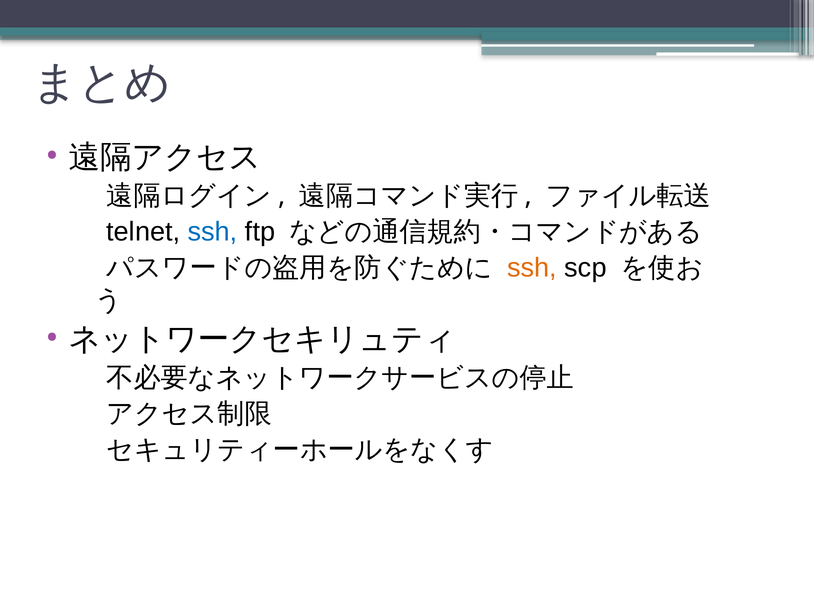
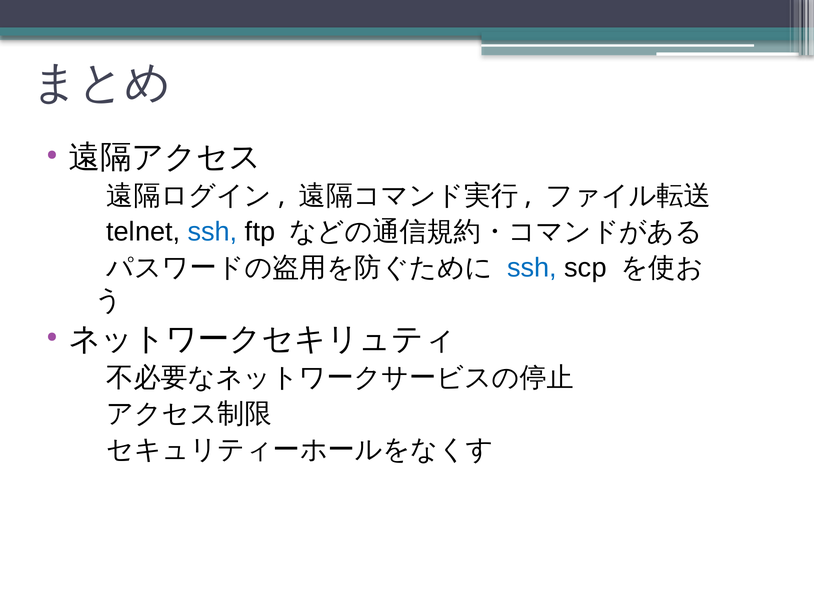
ssh colour: orange -> blue (532, 268)
